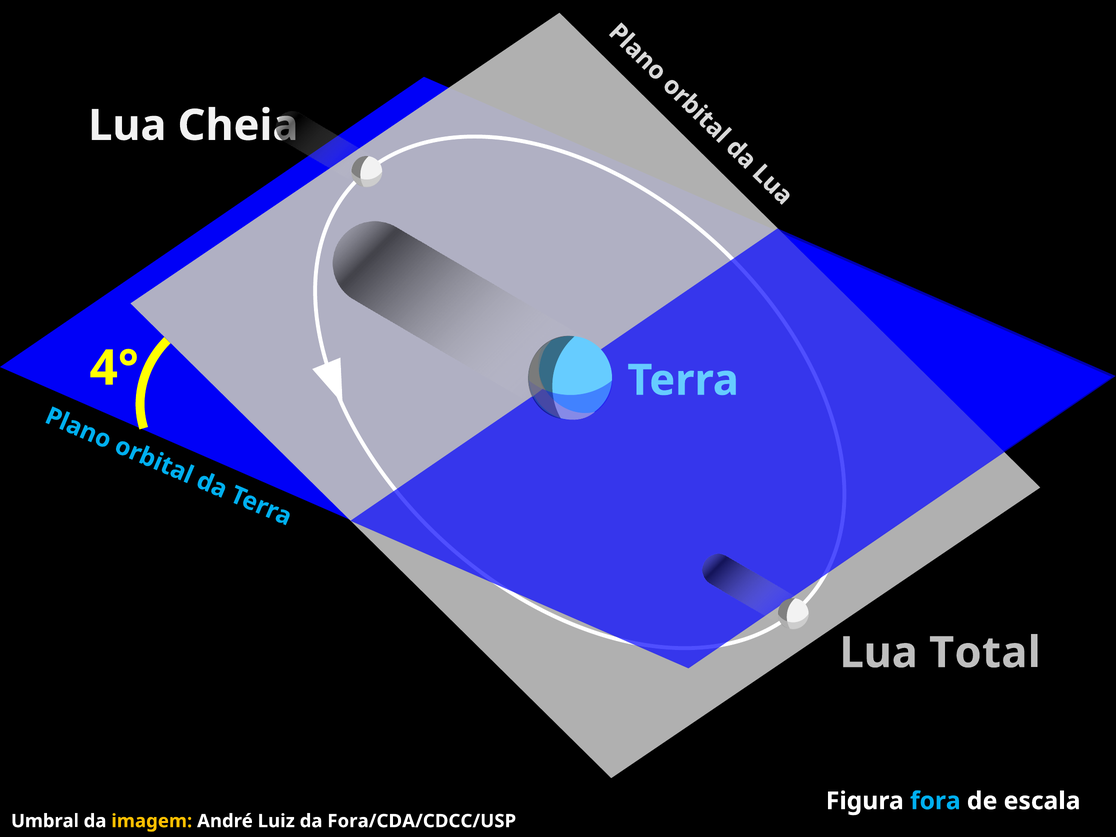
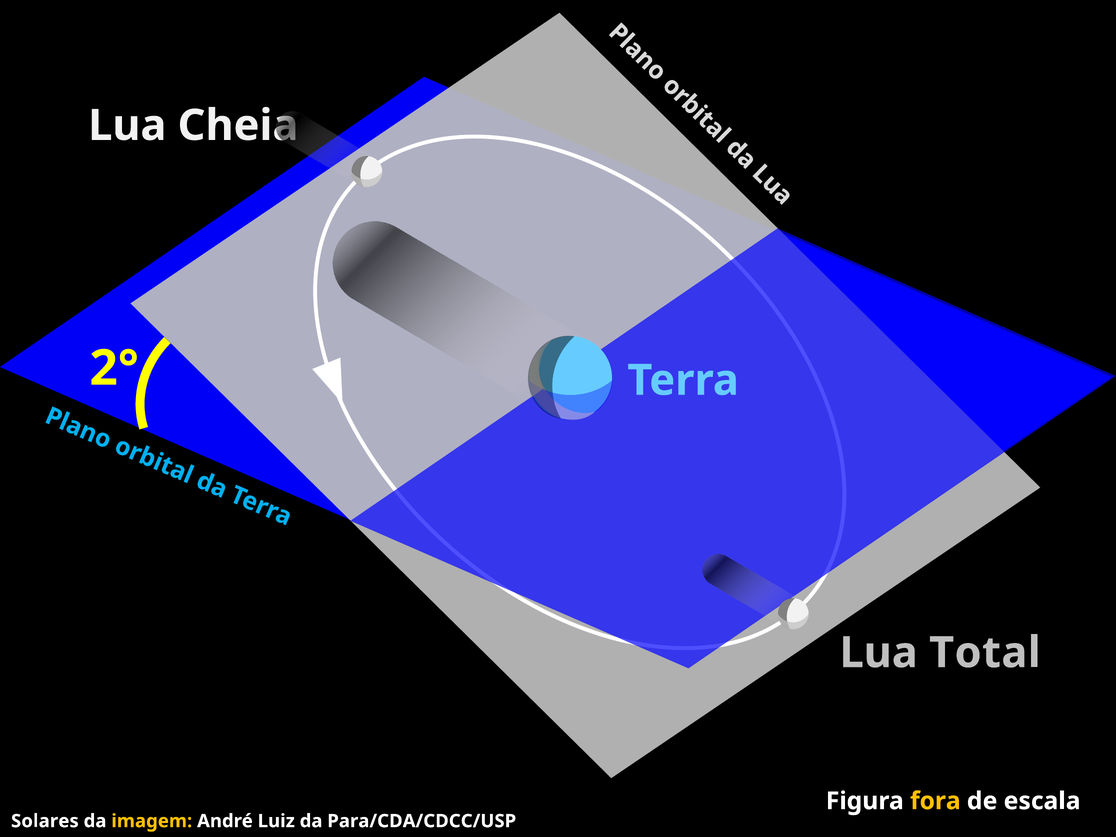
4°: 4° -> 2° (114, 368)
fora colour: light blue -> yellow (935, 801)
Umbral: Umbral -> Solares (45, 821)
Fora/CDA/CDCC/USP: Fora/CDA/CDCC/USP -> Para/CDA/CDCC/USP (422, 821)
